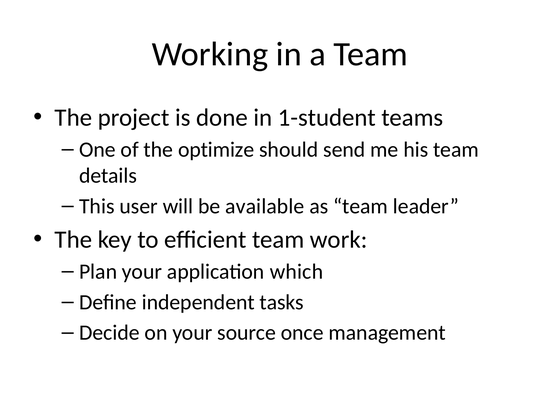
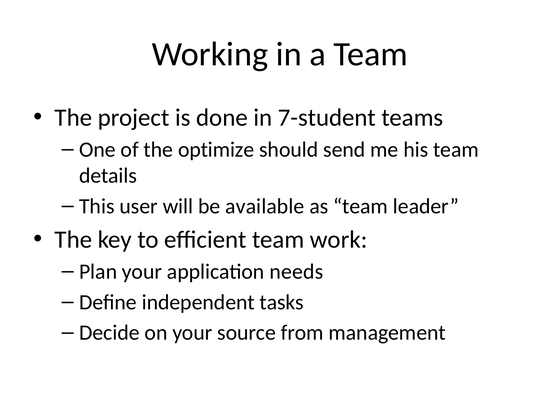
1-student: 1-student -> 7-student (327, 117)
which: which -> needs (296, 272)
once: once -> from (302, 333)
